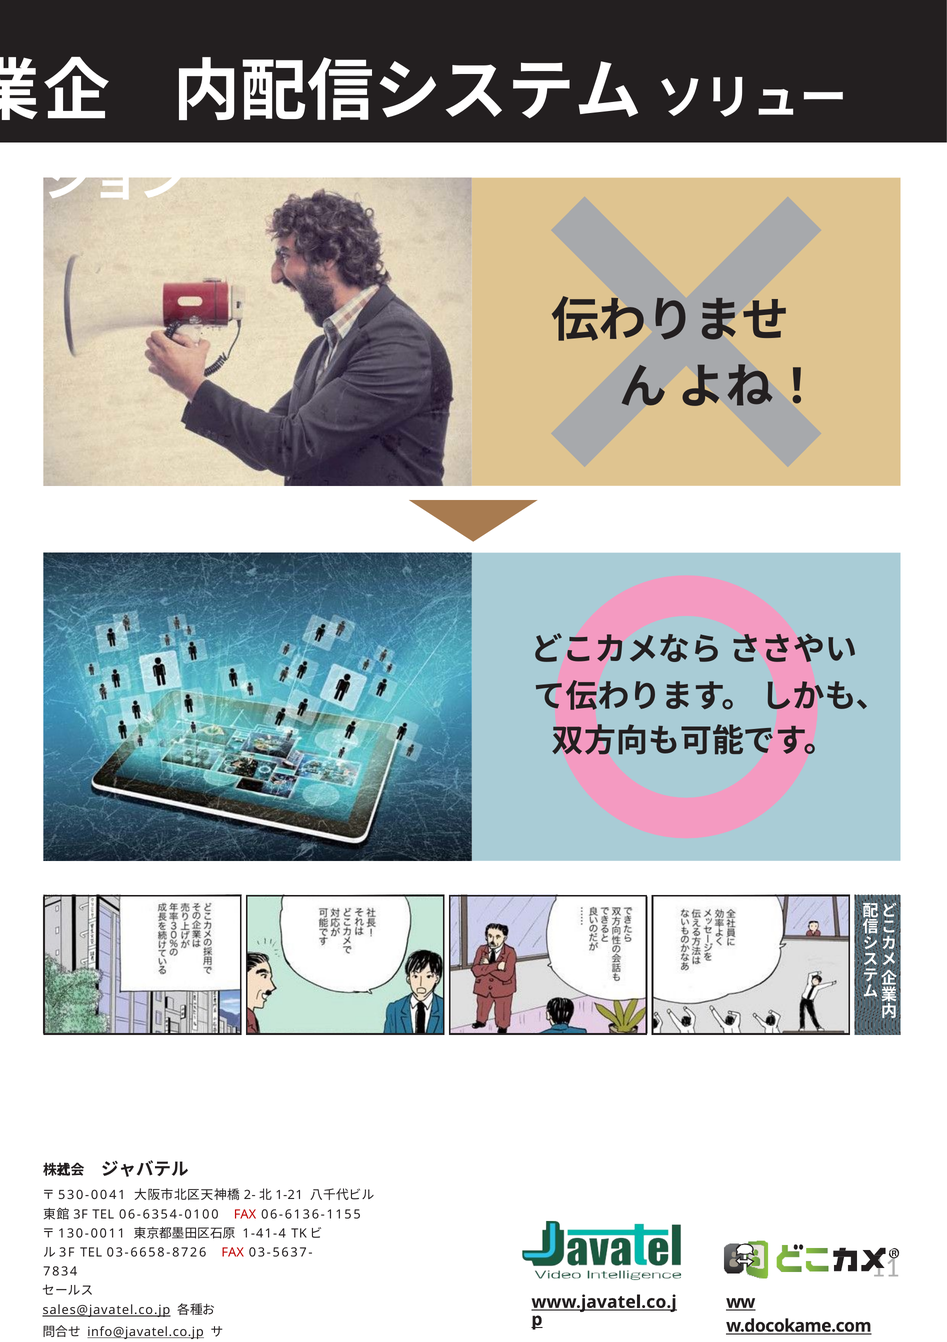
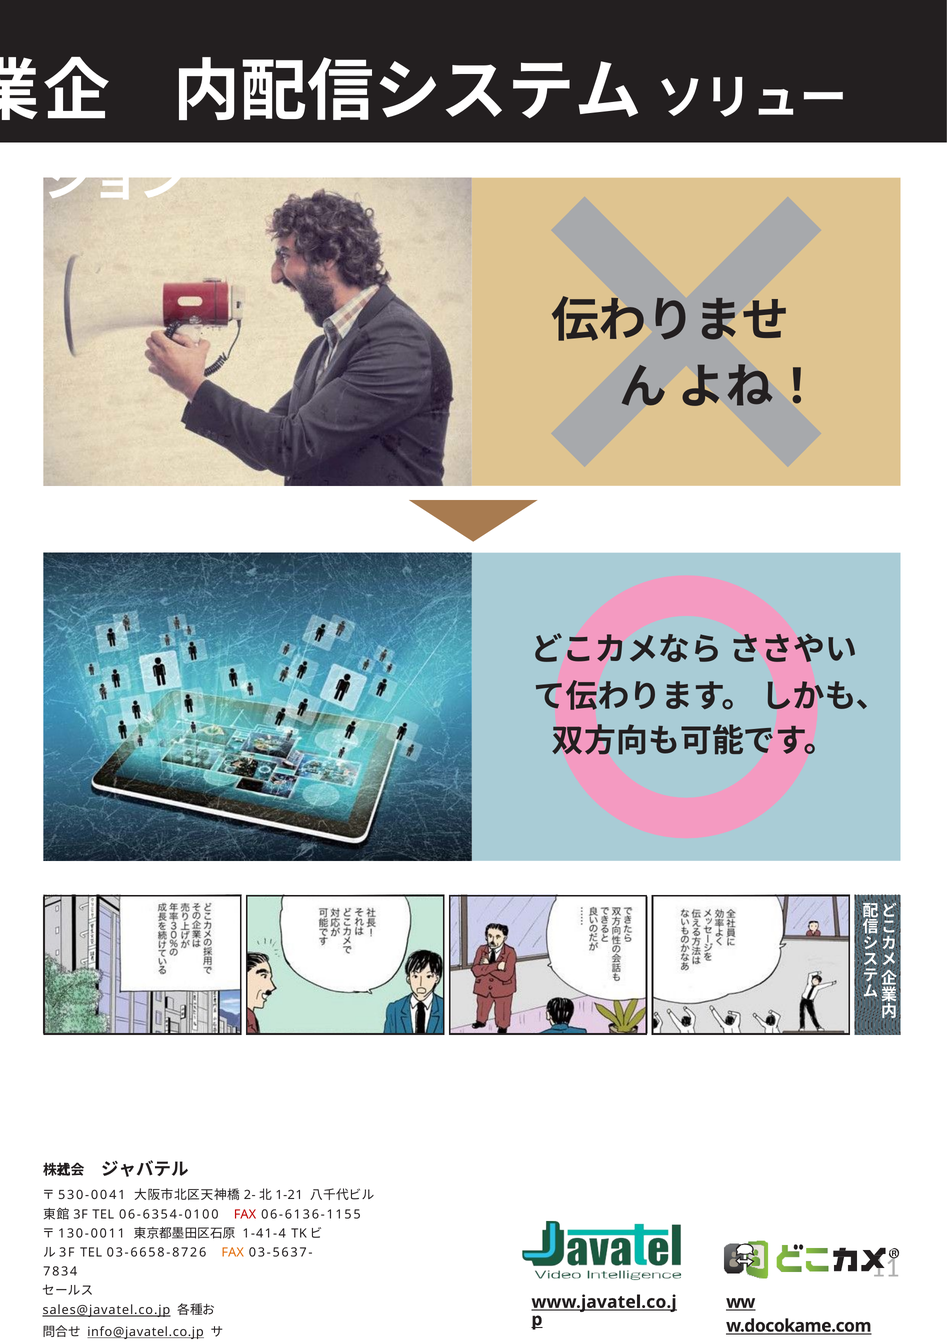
FAX colour: red -> orange (233, 1251)
